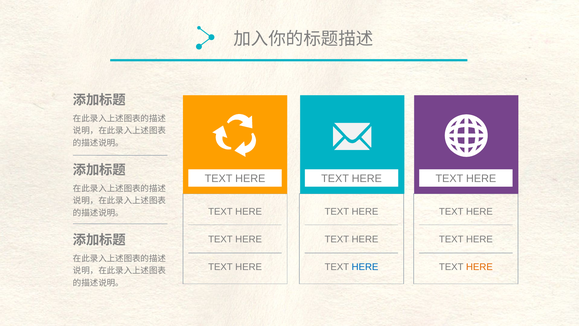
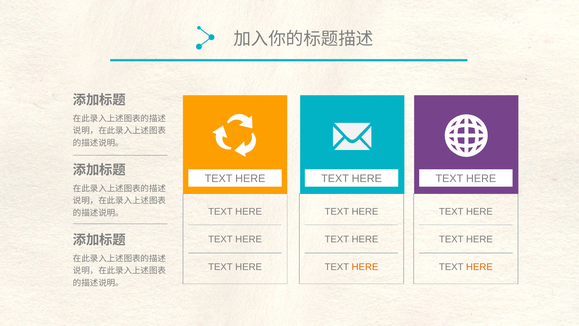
HERE colour: blue -> orange (365, 267)
